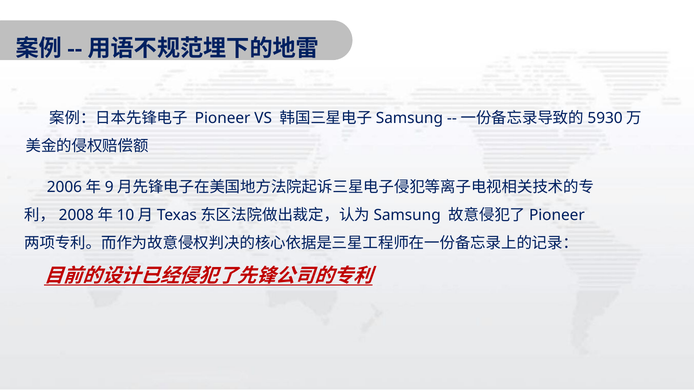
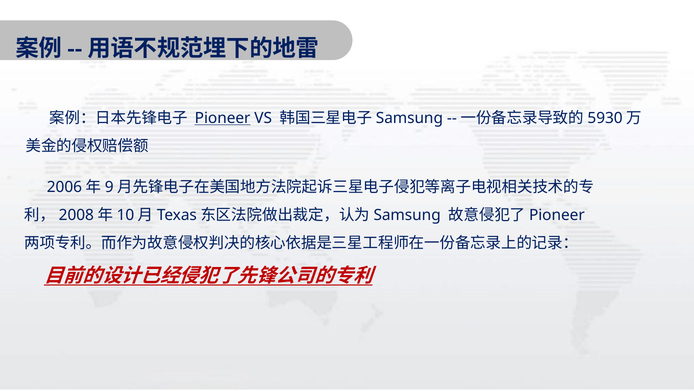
Pioneer underline: none -> present (223, 118)
